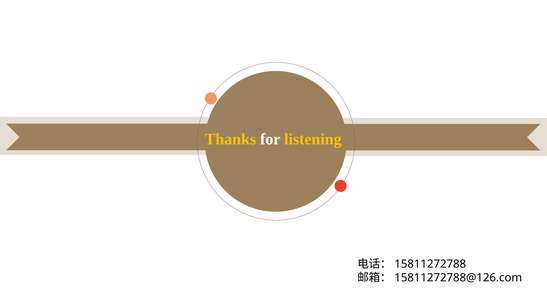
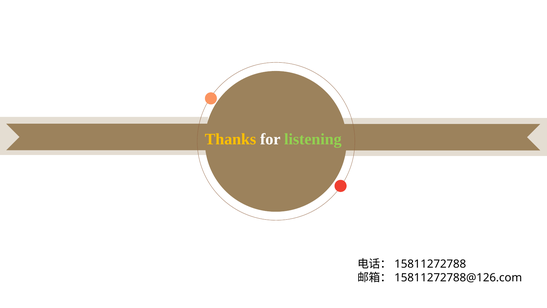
listening colour: yellow -> light green (313, 139)
